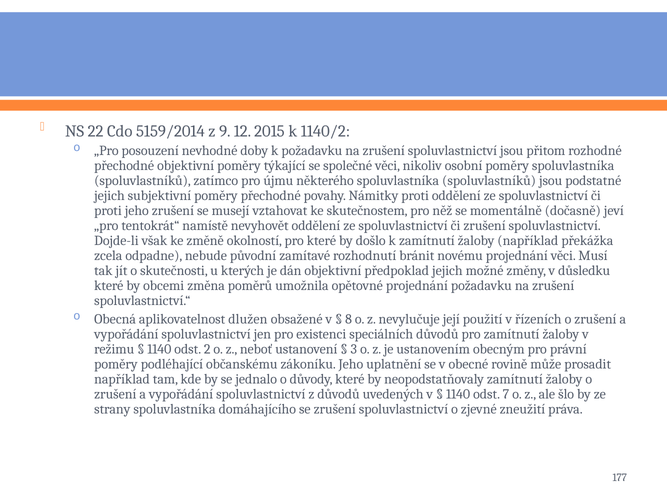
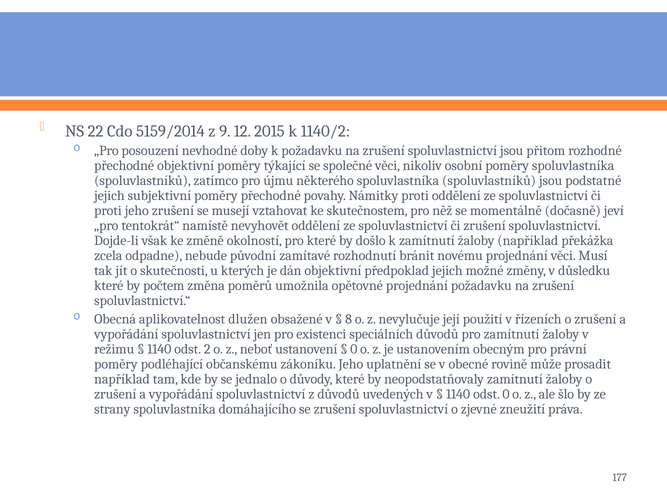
obcemi: obcemi -> počtem (164, 286)
3: 3 -> 0 (354, 349)
odst 7: 7 -> 0 (506, 394)
